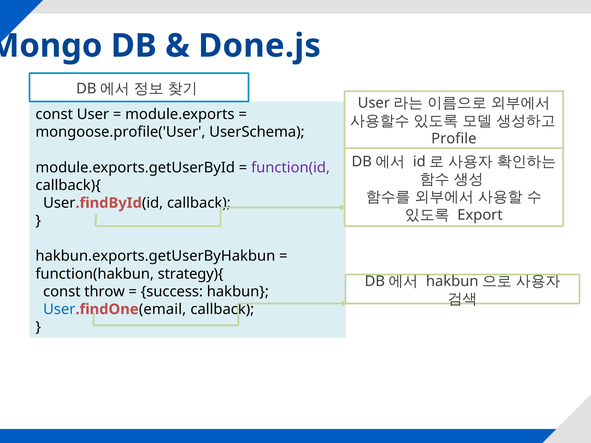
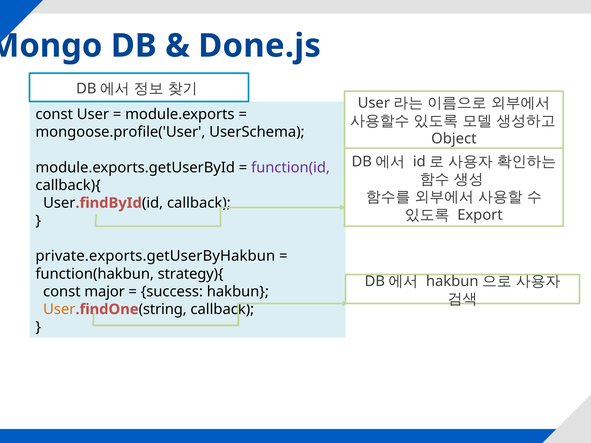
Profile: Profile -> Object (454, 139)
hakbun.exports.getUserByHakbun: hakbun.exports.getUserByHakbun -> private.exports.getUserByHakbun (155, 256)
throw: throw -> major (105, 292)
User colour: blue -> orange (59, 309)
email: email -> string (163, 309)
